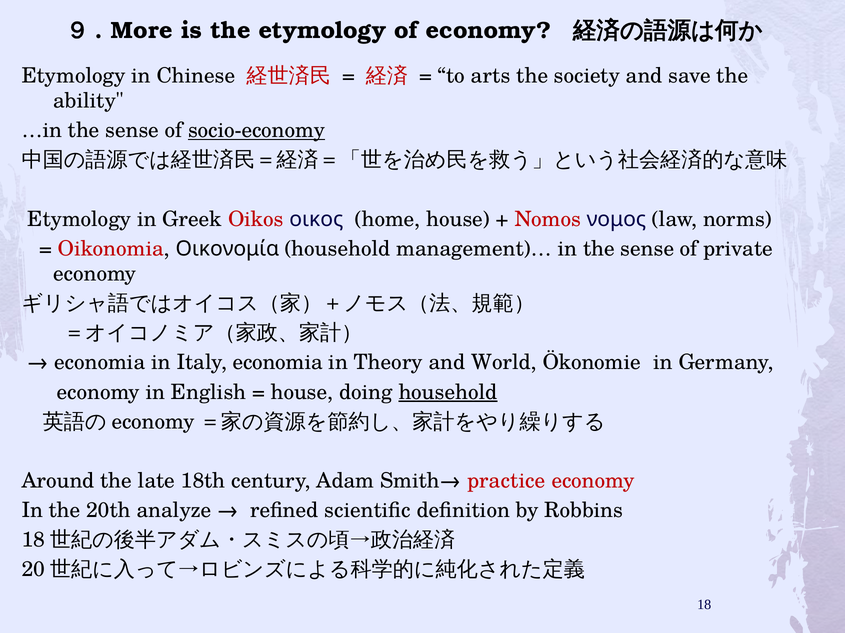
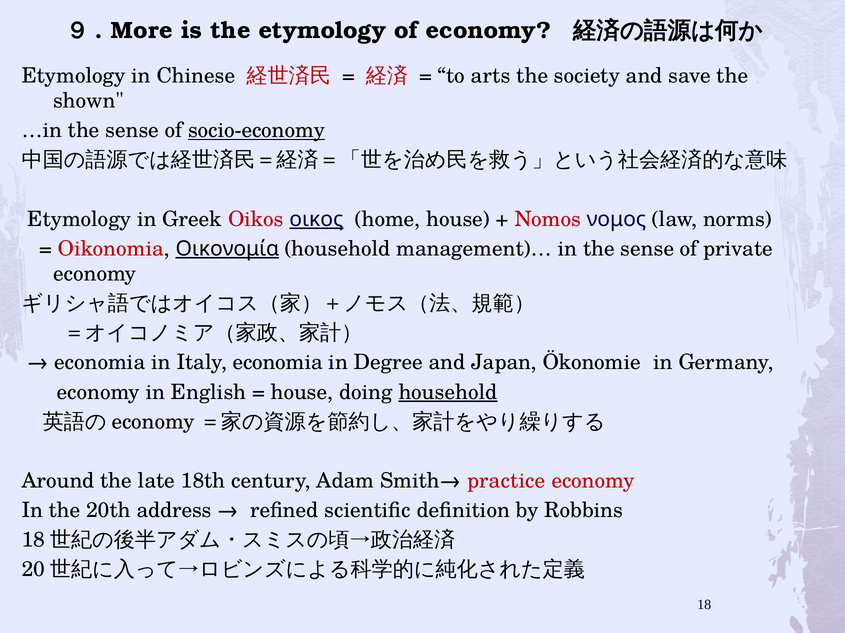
ability: ability -> shown (89, 101)
οικος underline: none -> present (316, 219)
Οικονομία underline: none -> present (227, 249)
Theory: Theory -> Degree (388, 363)
World: World -> Japan (504, 363)
analyze: analyze -> address (174, 511)
